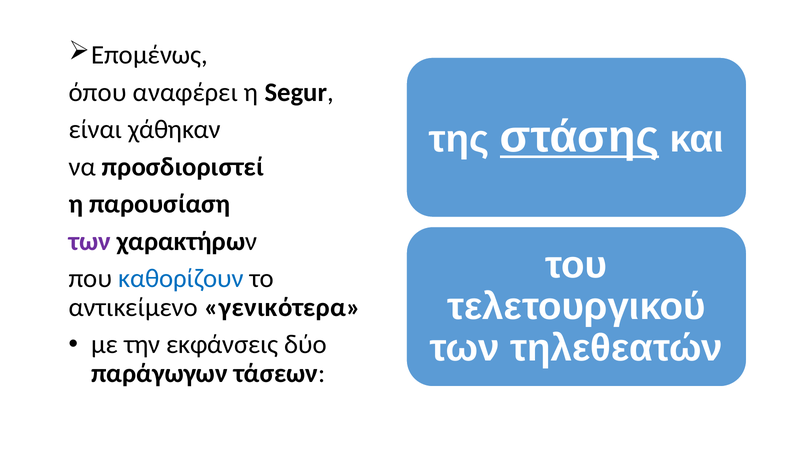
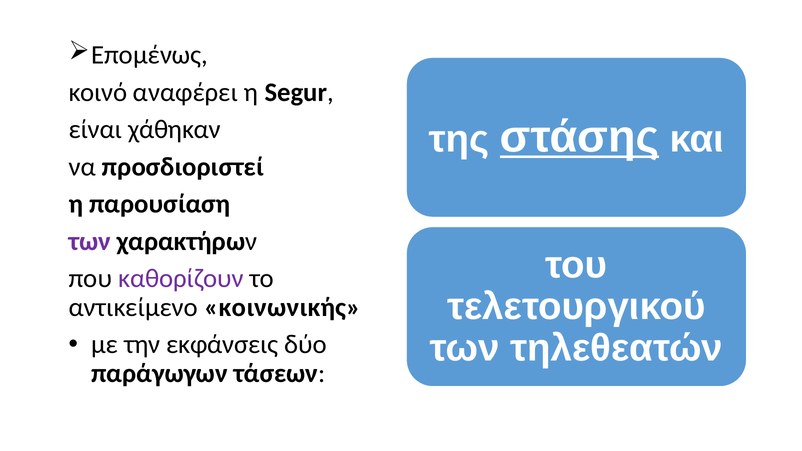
όπου: όπου -> κοινό (98, 92)
καθορίζουν colour: blue -> purple (181, 279)
γενικότερα: γενικότερα -> κοινωνικής (283, 307)
